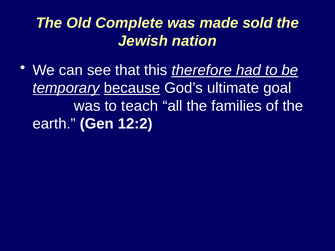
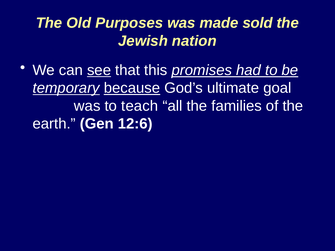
Complete: Complete -> Purposes (129, 23)
see underline: none -> present (99, 70)
therefore: therefore -> promises (202, 70)
12:2: 12:2 -> 12:6 (135, 124)
